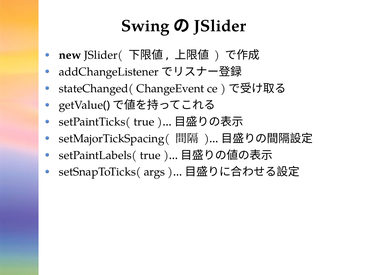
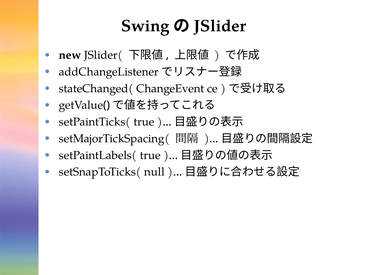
args: args -> null (154, 172)
